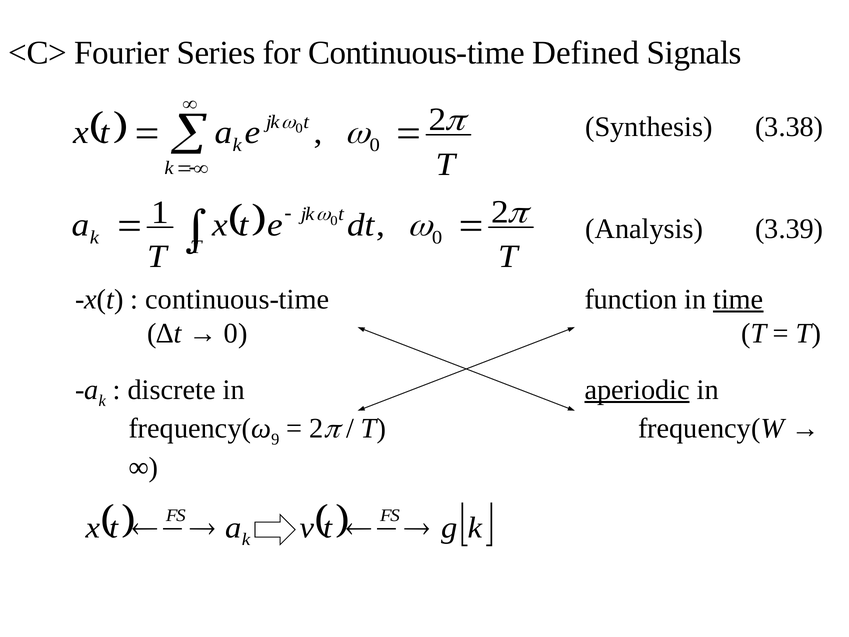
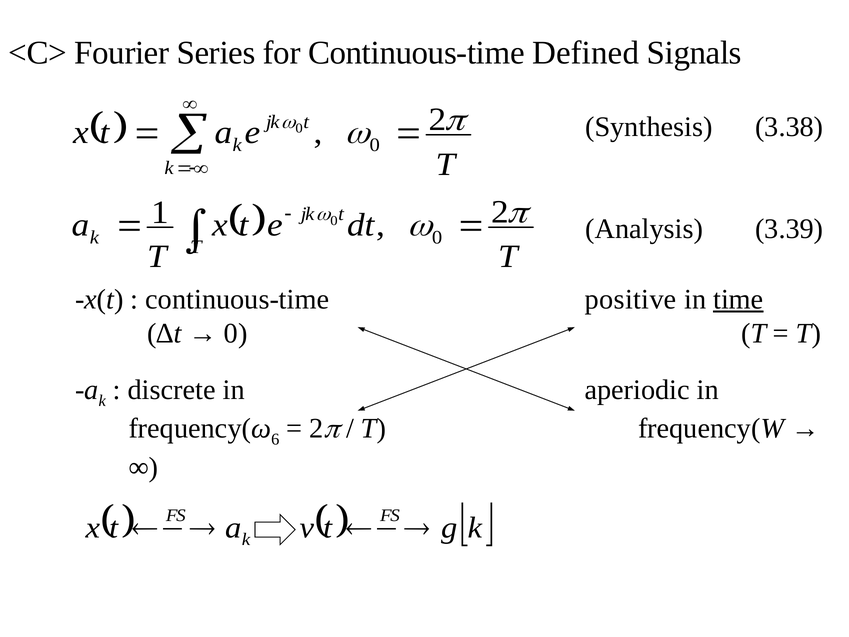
function: function -> positive (631, 299)
aperiodic underline: present -> none (637, 390)
9: 9 -> 6 (275, 439)
